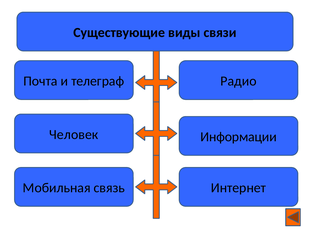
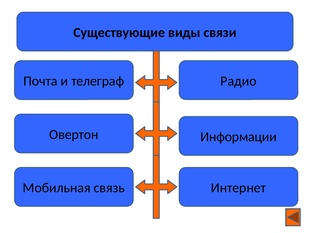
Человек: Человек -> Овертон (74, 134)
